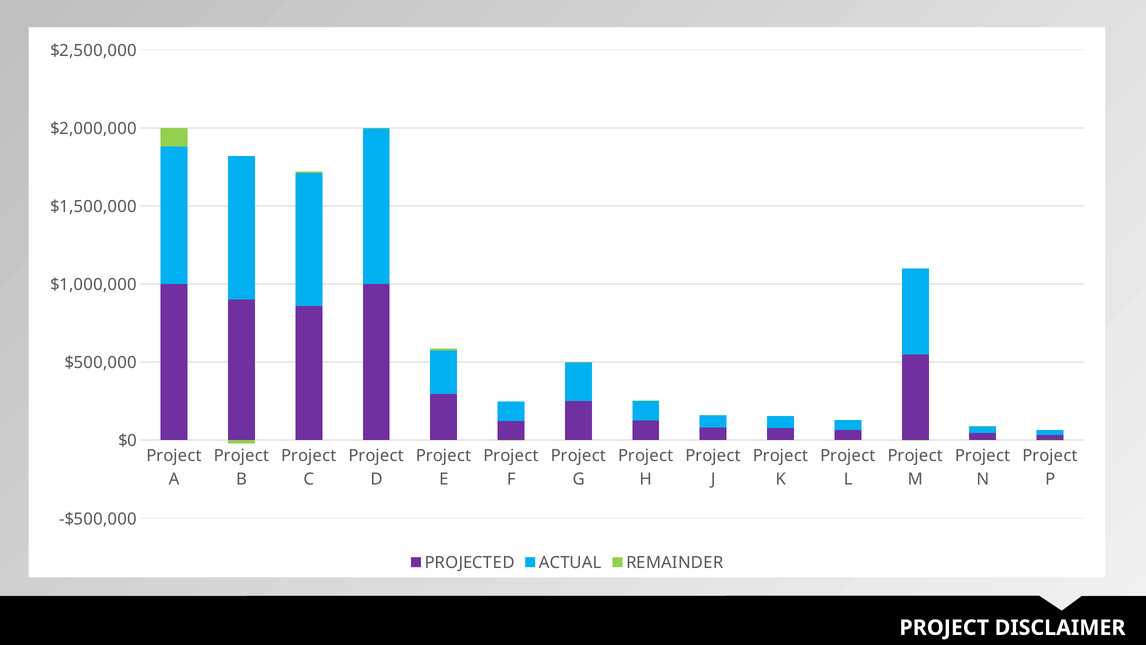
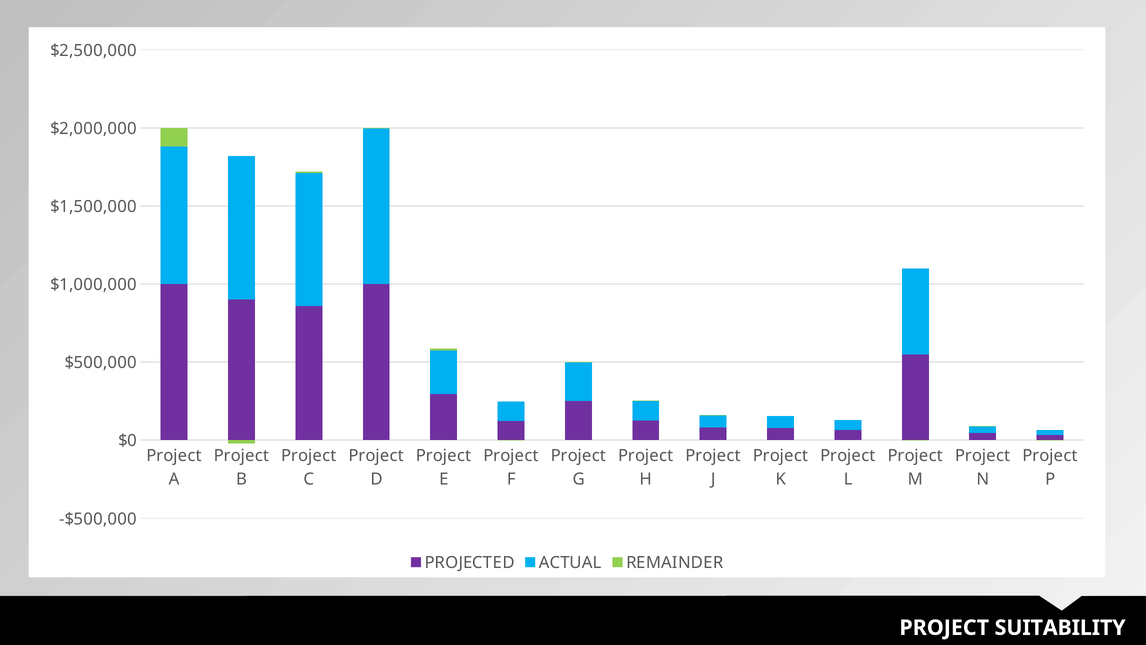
DISCLAIMER: DISCLAIMER -> SUITABILITY (1060, 627)
